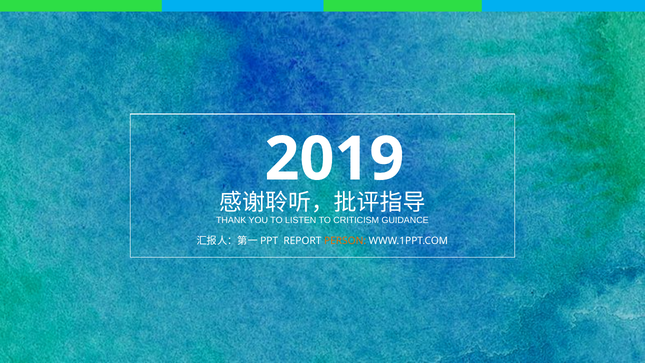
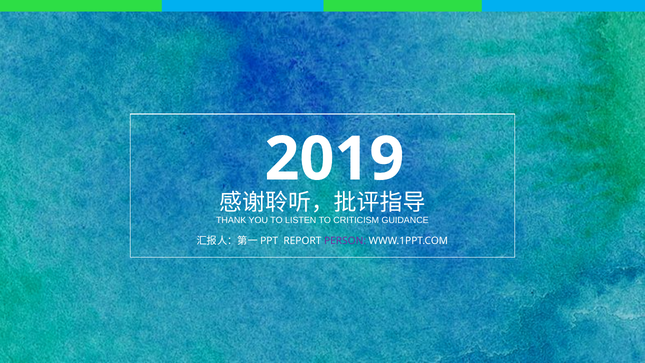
PERSON colour: orange -> purple (345, 241)
